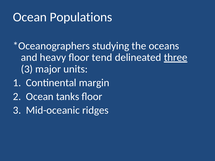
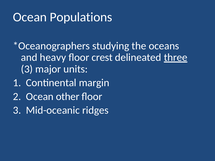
tend: tend -> crest (102, 57)
tanks: tanks -> other (68, 97)
